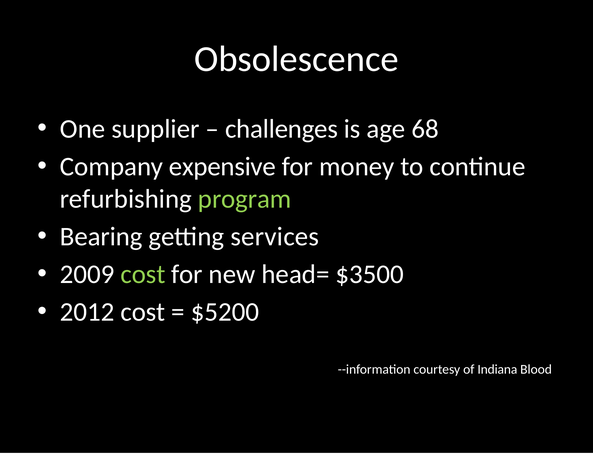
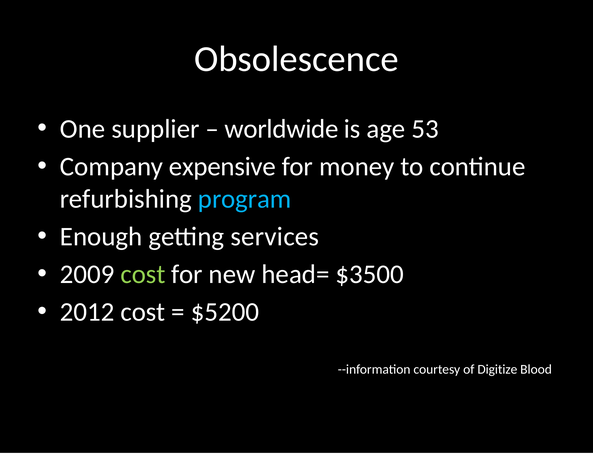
challenges: challenges -> worldwide (282, 129)
68: 68 -> 53 (425, 129)
program colour: light green -> light blue (245, 199)
Bearing: Bearing -> Enough (101, 237)
Indiana: Indiana -> Digitize (497, 370)
